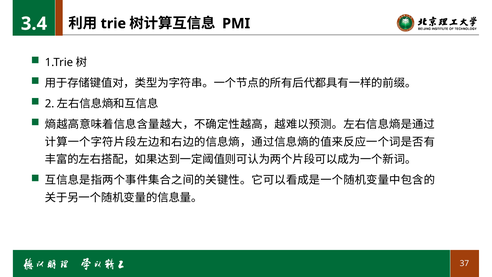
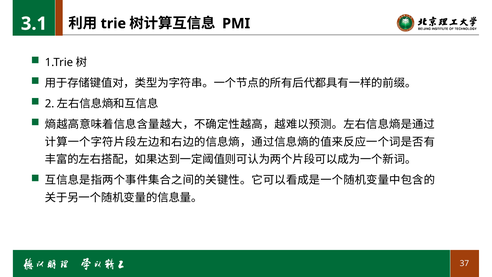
3.4: 3.4 -> 3.1 (34, 24)
